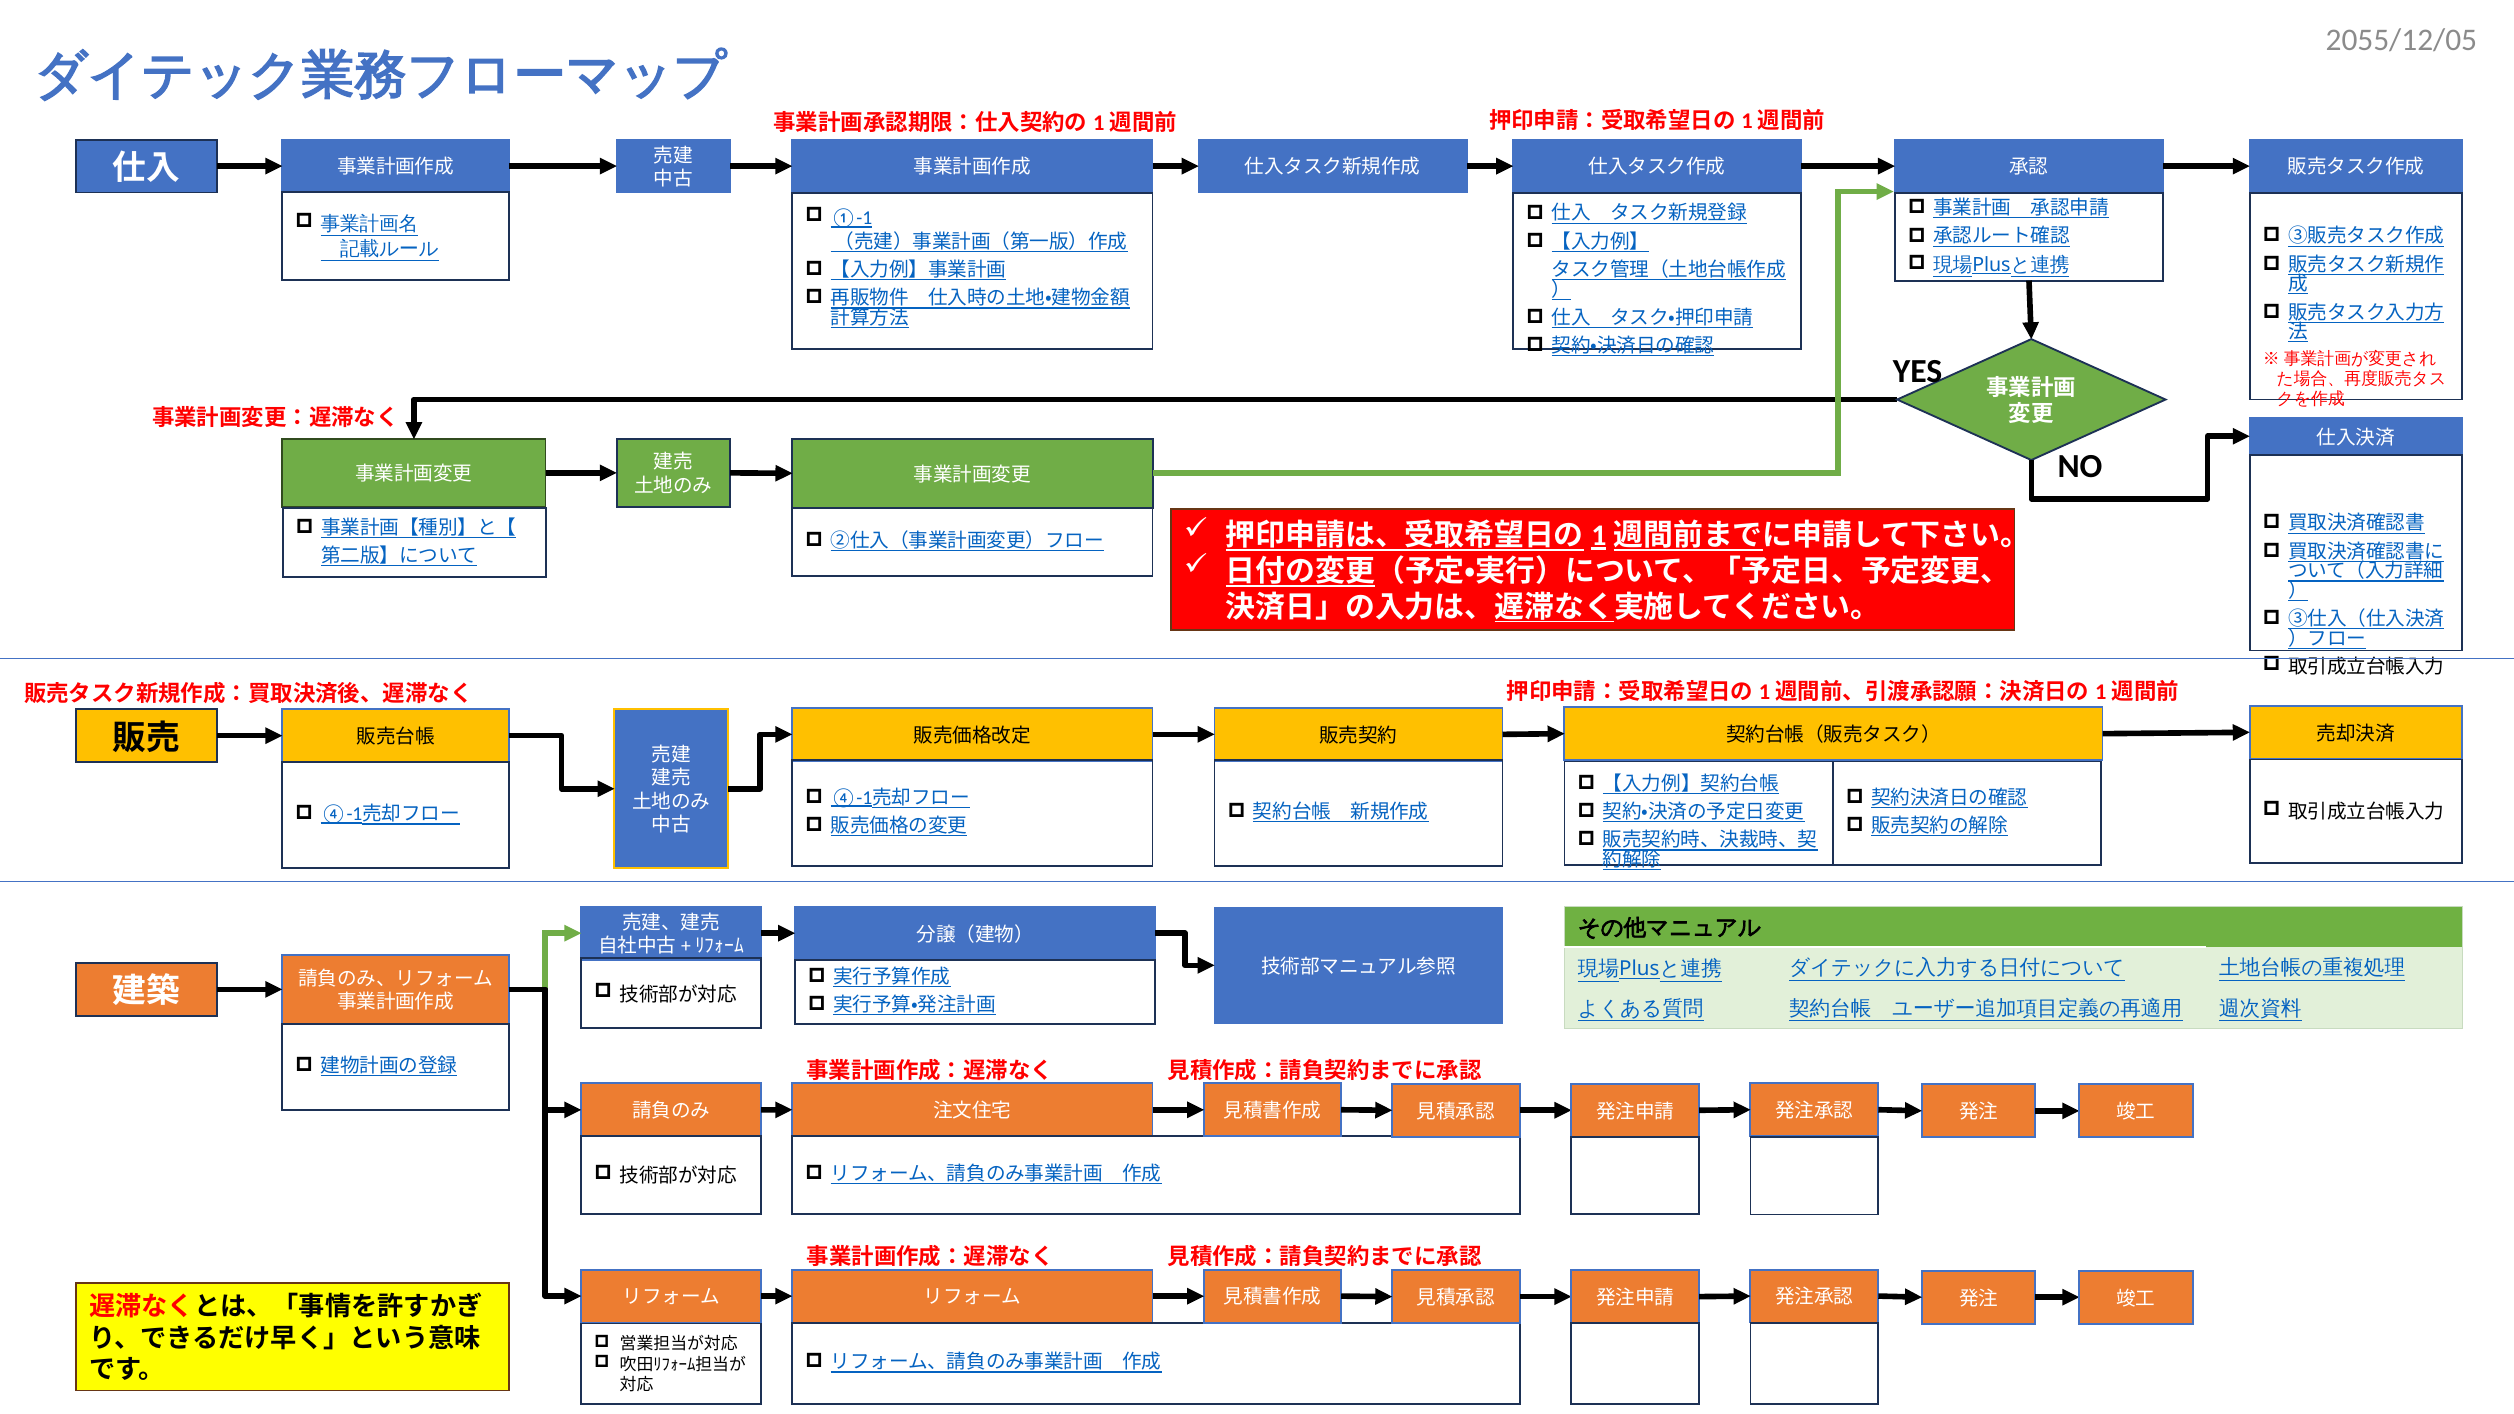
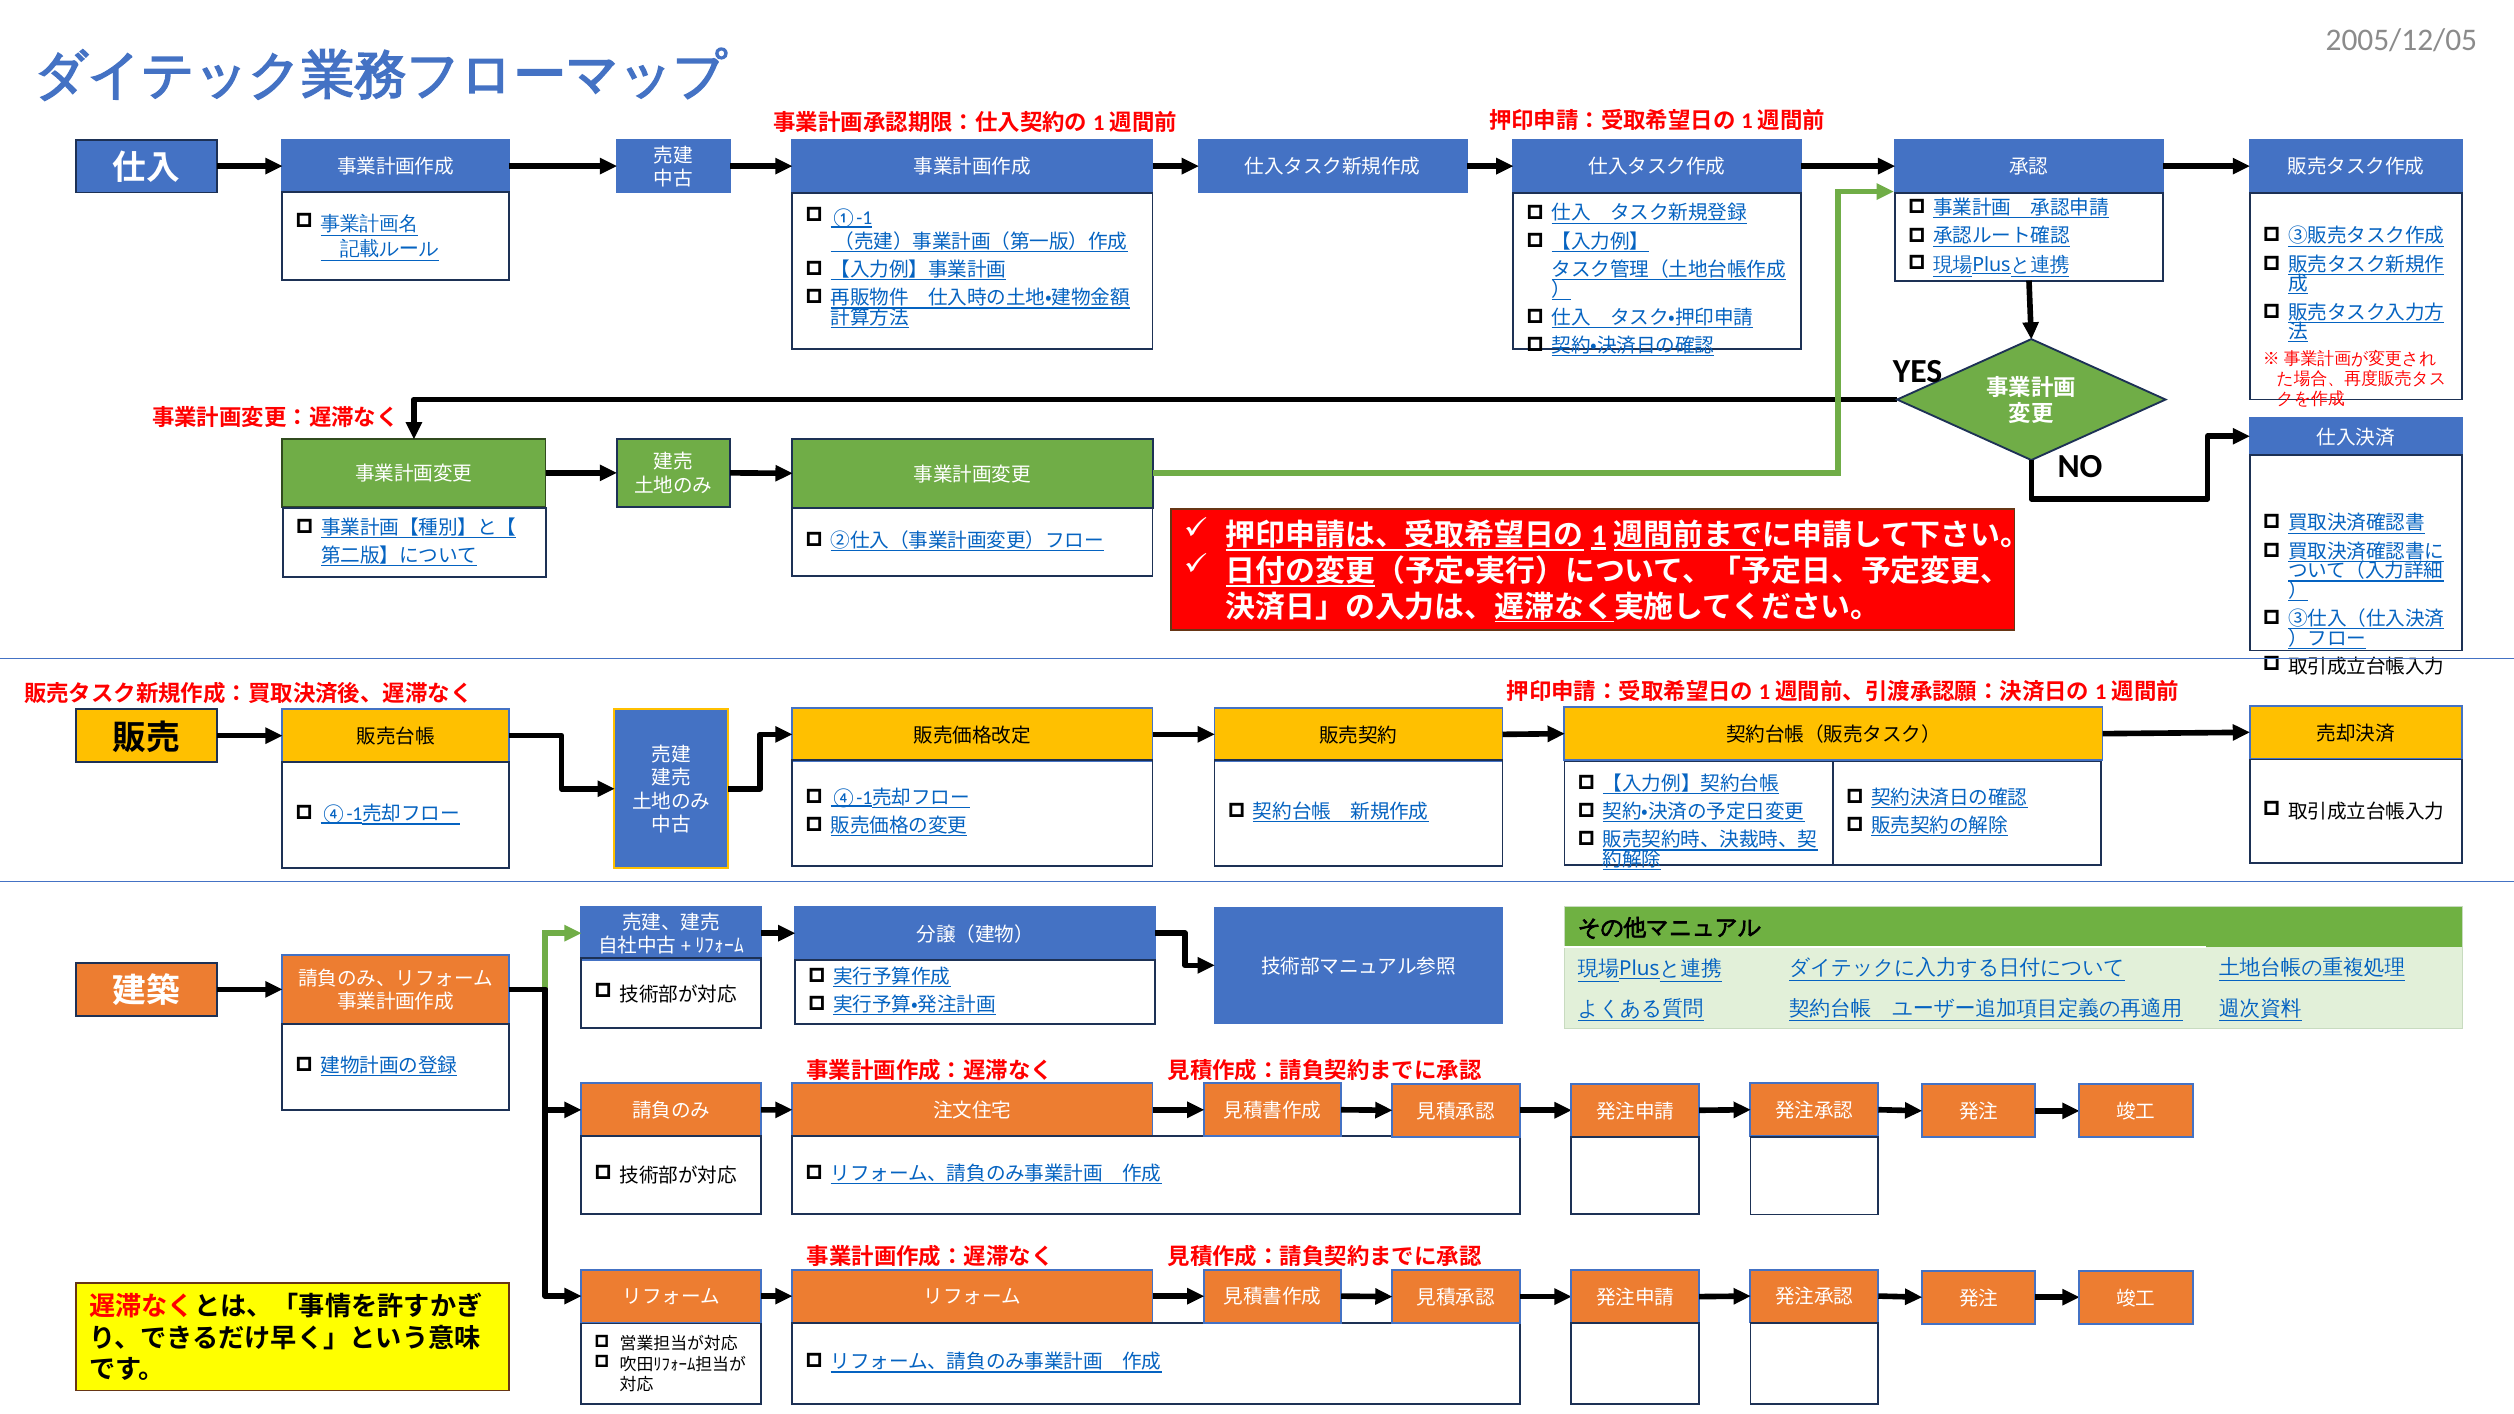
2055/12/05: 2055/12/05 -> 2005/12/05 (2401, 40)
